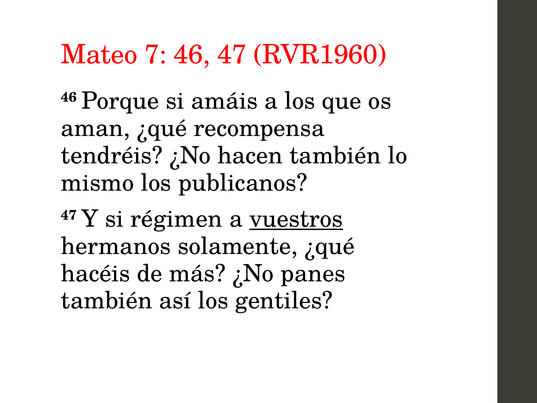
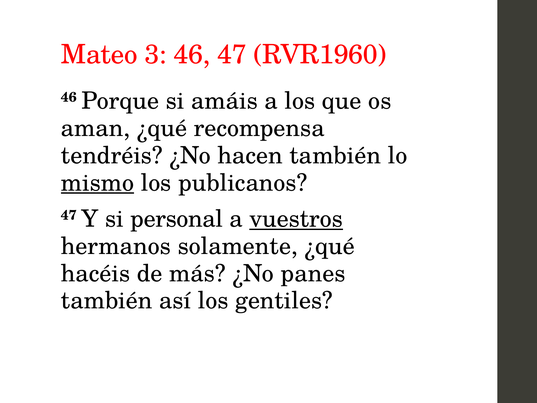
7: 7 -> 3 (156, 55)
mismo underline: none -> present (97, 183)
régimen: régimen -> personal (177, 219)
